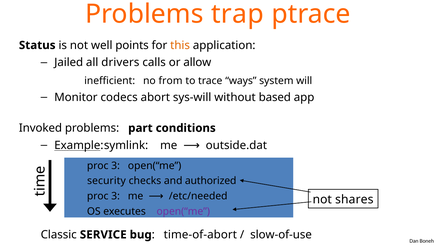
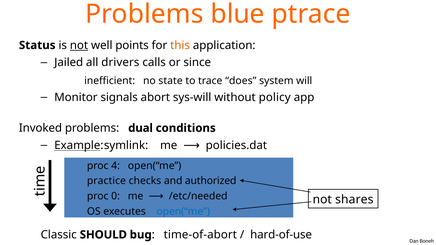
trap: trap -> blue (238, 14)
not underline: none -> present (79, 45)
allow: allow -> since (197, 63)
from: from -> state (171, 81)
ways: ways -> does (241, 81)
codecs: codecs -> signals (119, 97)
based: based -> policy (275, 97)
part: part -> dual (141, 128)
outside.dat: outside.dat -> policies.dat (236, 145)
3: 3 -> 4 (116, 166)
security: security -> practice (106, 181)
3: 3 -> 0 (116, 196)
open(“me colour: purple -> blue (183, 212)
SERVICE: SERVICE -> SHOULD (103, 235)
slow-of-use: slow-of-use -> hard-of-use (281, 235)
